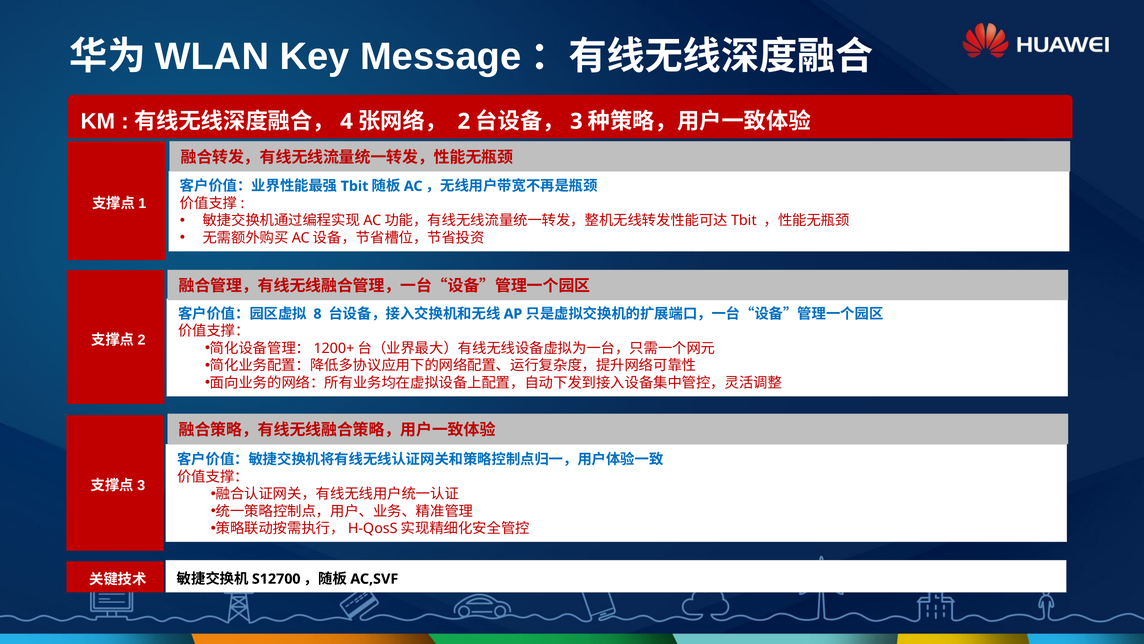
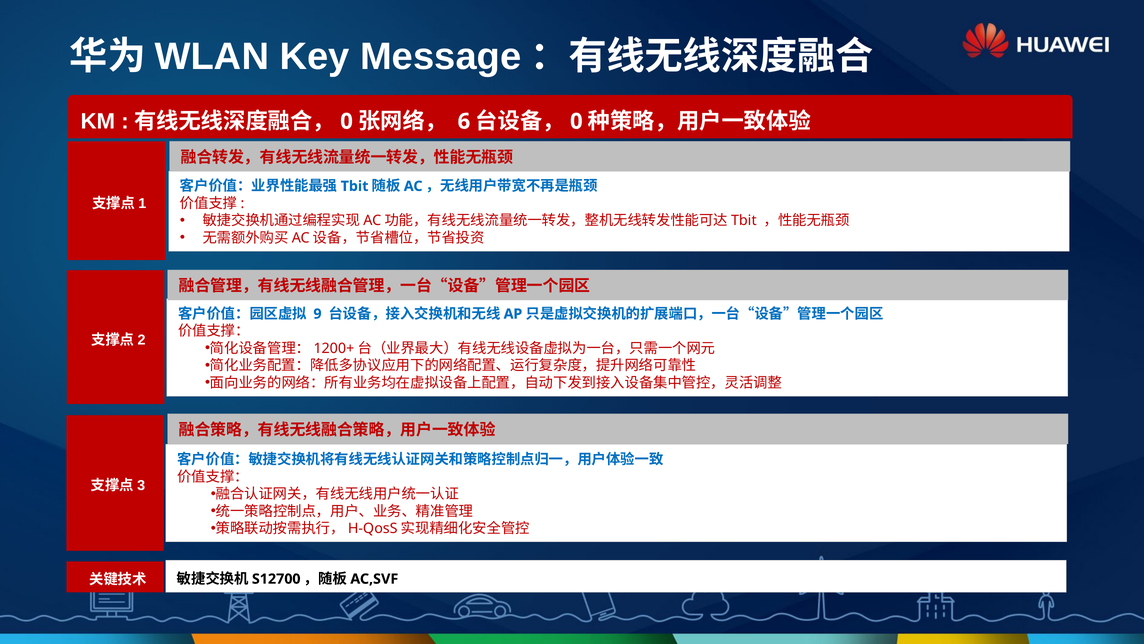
4: 4 -> 0 (347, 121)
2: 2 -> 6 (464, 121)
3: 3 -> 0 (576, 121)
8: 8 -> 9 (317, 314)
